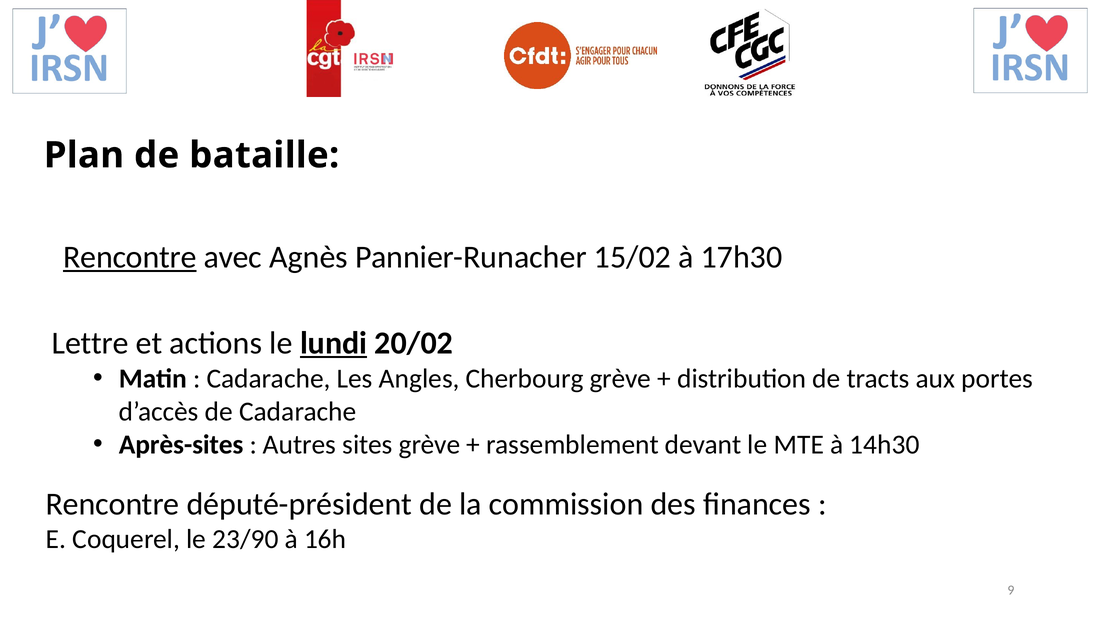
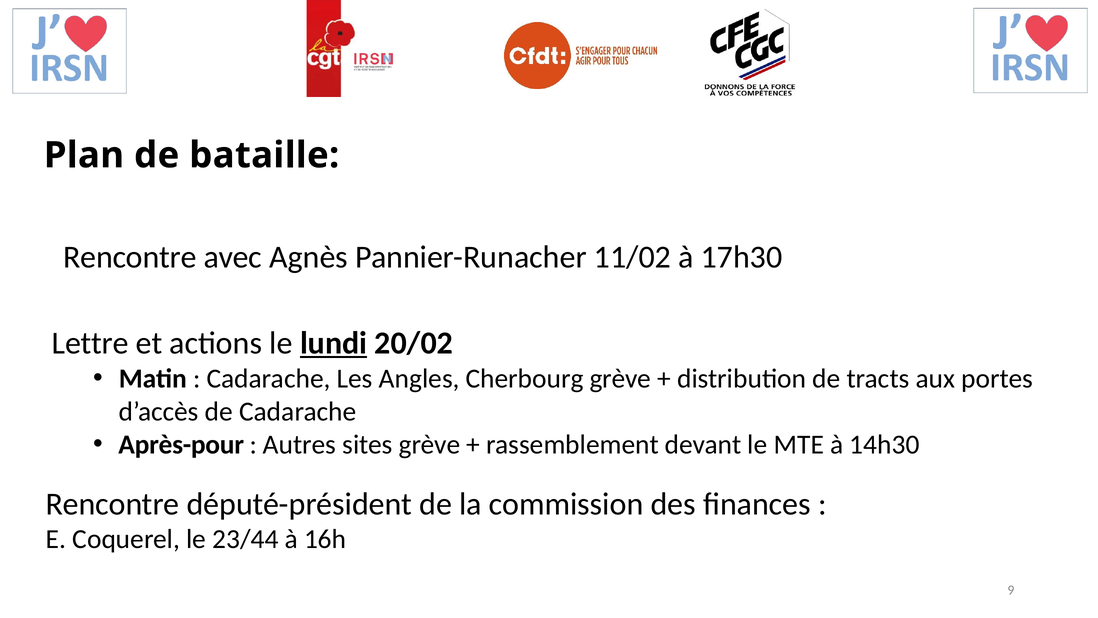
Rencontre underline: present -> none (130, 257)
15/02: 15/02 -> 11/02 (632, 257)
Après-sites: Après-sites -> Après-pour (181, 444)
23/90: 23/90 -> 23/44 (245, 539)
